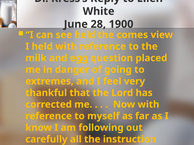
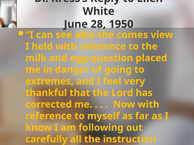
1900: 1900 -> 1950 (121, 24)
see held: held -> able (85, 35)
